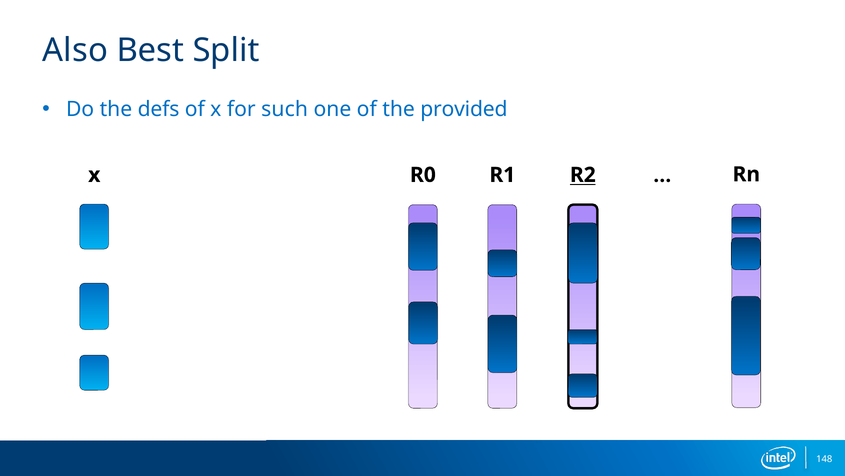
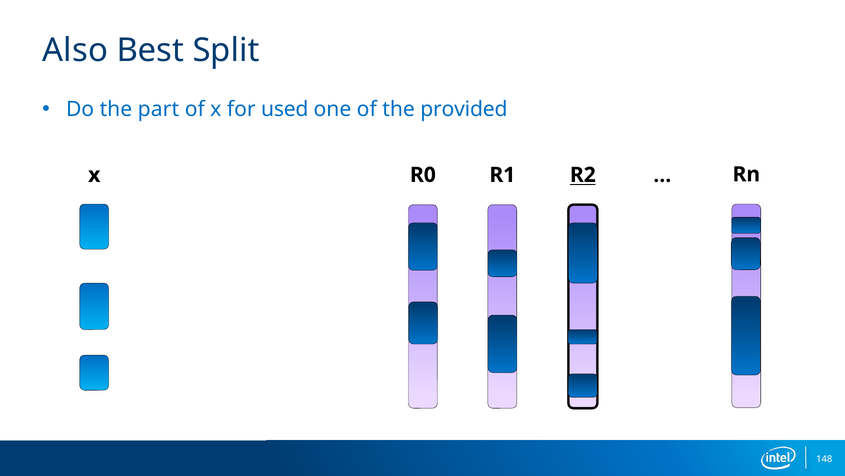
defs: defs -> part (158, 109)
such: such -> used (285, 109)
